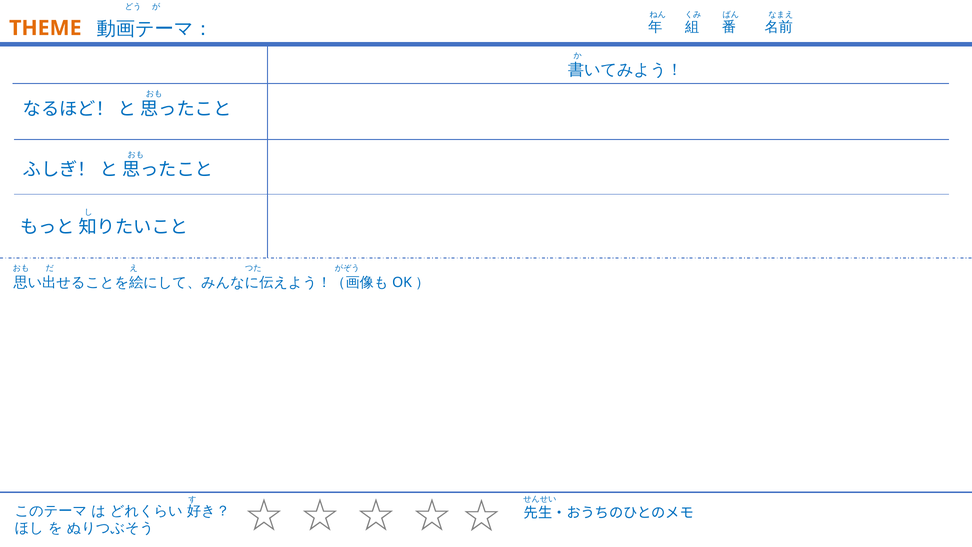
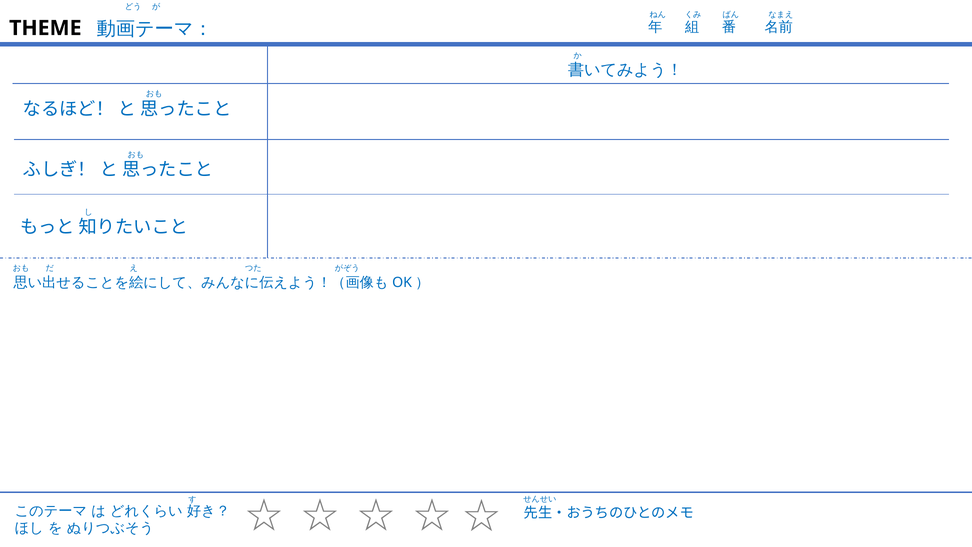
THEME colour: orange -> black (45, 28)
